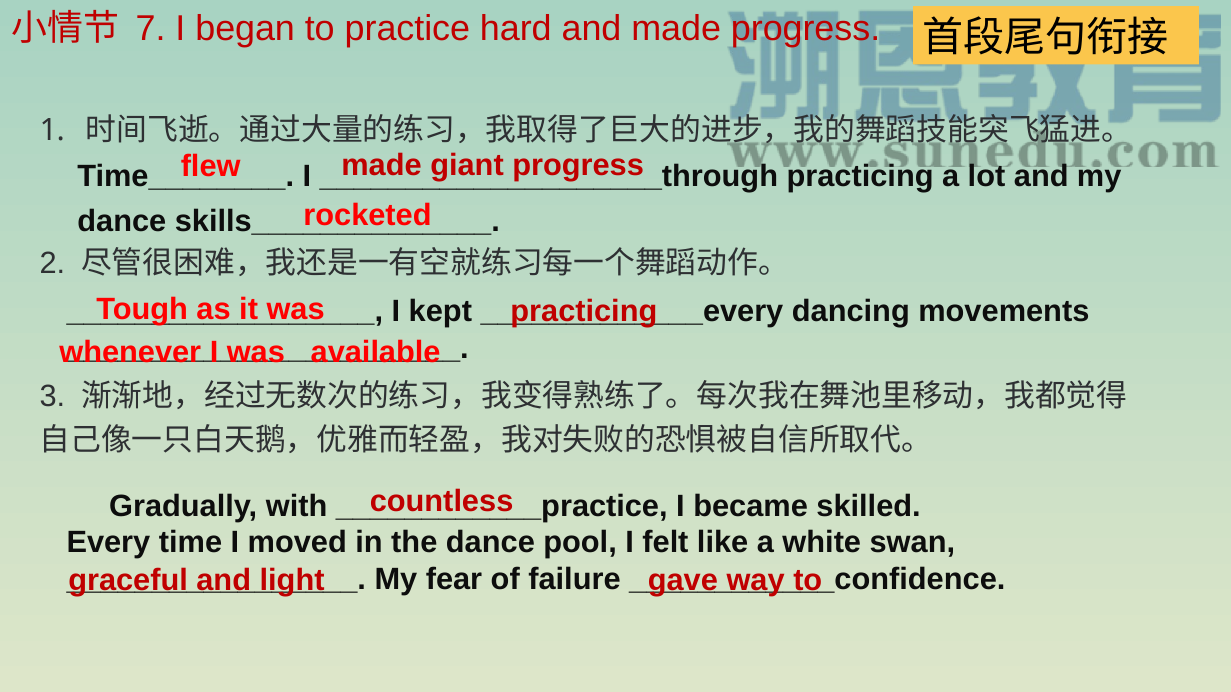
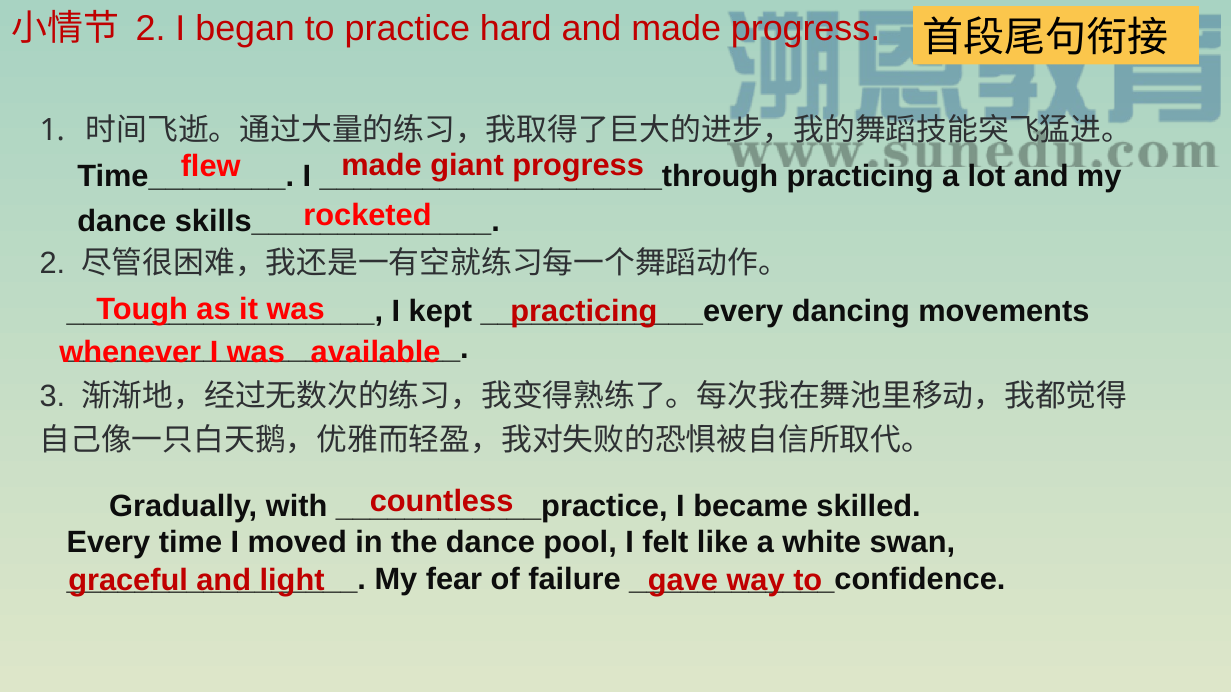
7: 7 -> 2 (151, 29)
